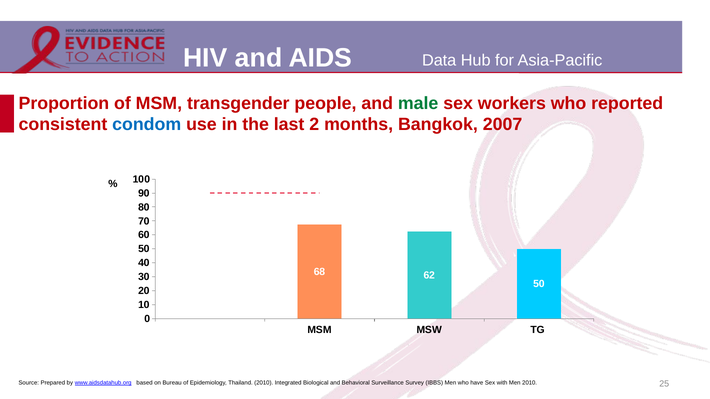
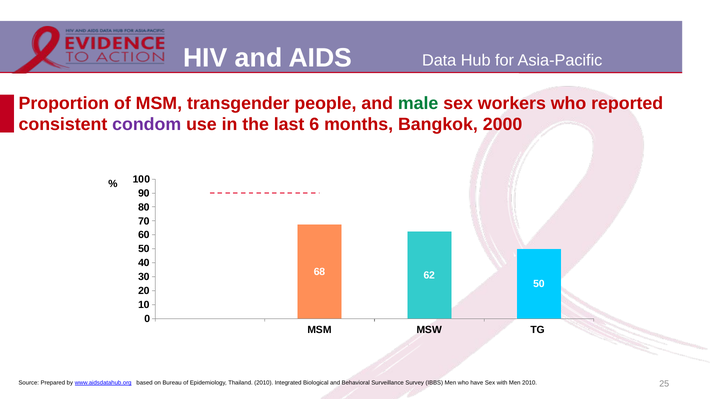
condom colour: blue -> purple (147, 125)
2: 2 -> 6 (314, 125)
2007: 2007 -> 2000 (503, 125)
